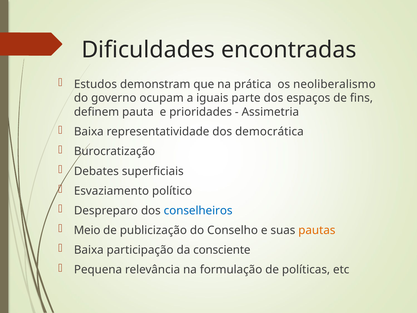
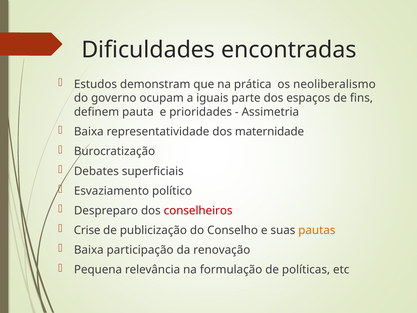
democrática: democrática -> maternidade (270, 132)
conselheiros colour: blue -> red (198, 210)
Meio: Meio -> Crise (87, 230)
consciente: consciente -> renovação (222, 250)
